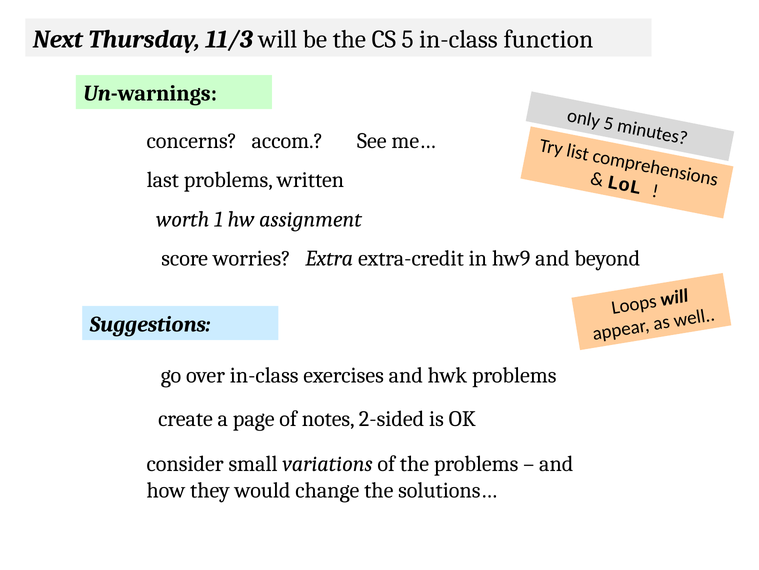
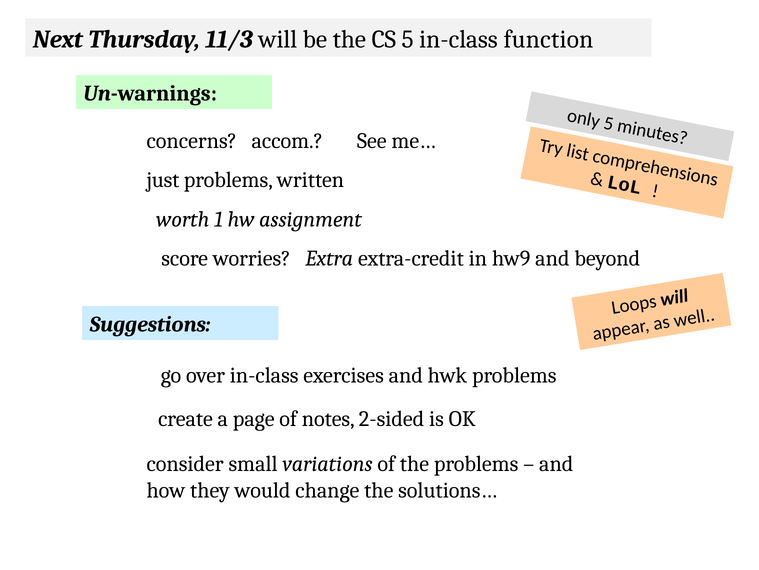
last: last -> just (163, 180)
